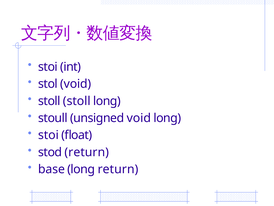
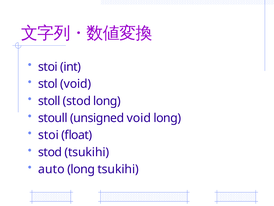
stoll stoll: stoll -> stod (77, 101)
stod return: return -> tsukihi (87, 152)
base: base -> auto (51, 169)
long return: return -> tsukihi (118, 169)
